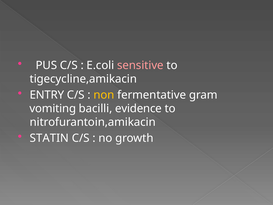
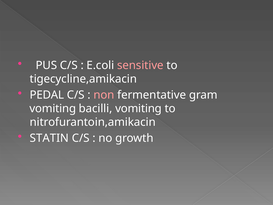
ENTRY: ENTRY -> PEDAL (47, 95)
non colour: yellow -> pink (104, 95)
bacilli evidence: evidence -> vomiting (138, 108)
